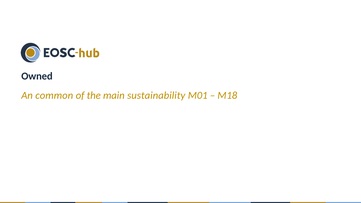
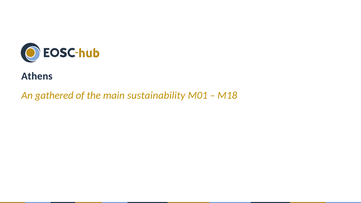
Owned: Owned -> Athens (37, 76)
common: common -> gathered (54, 96)
